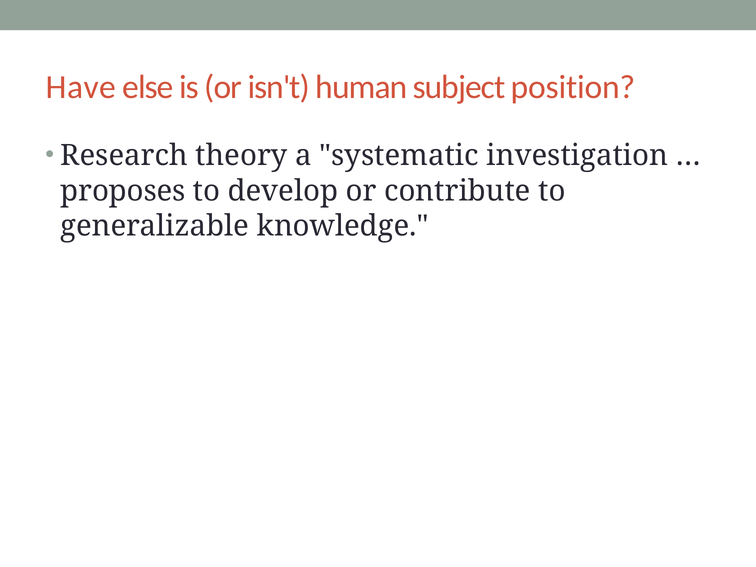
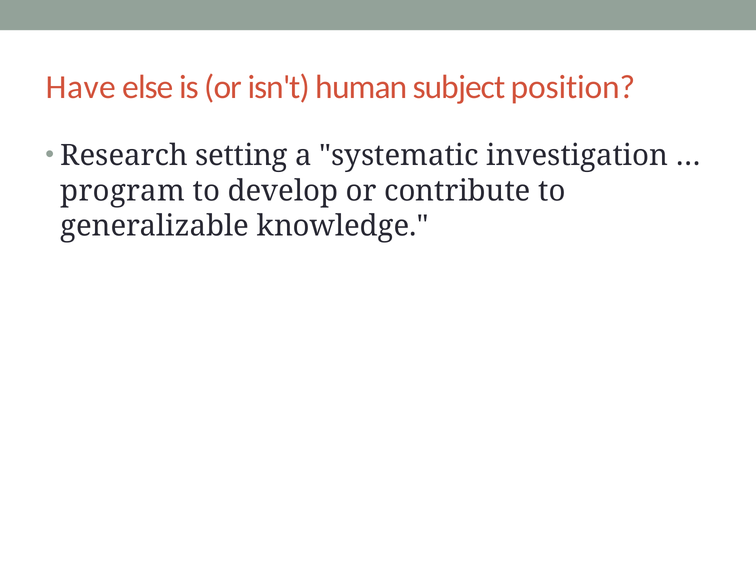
theory: theory -> setting (242, 156)
proposes: proposes -> program (123, 191)
